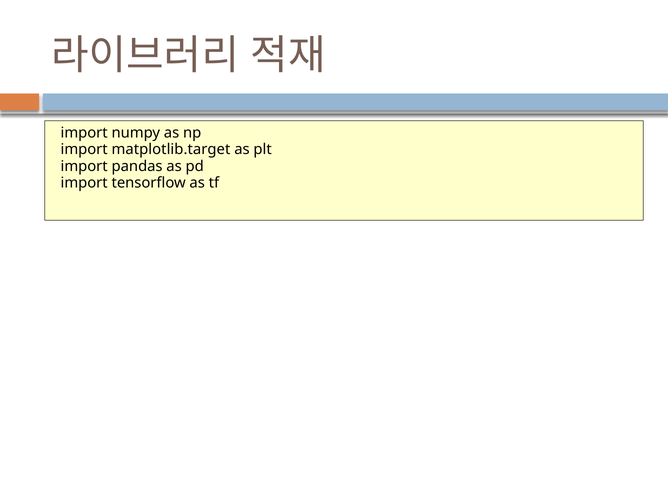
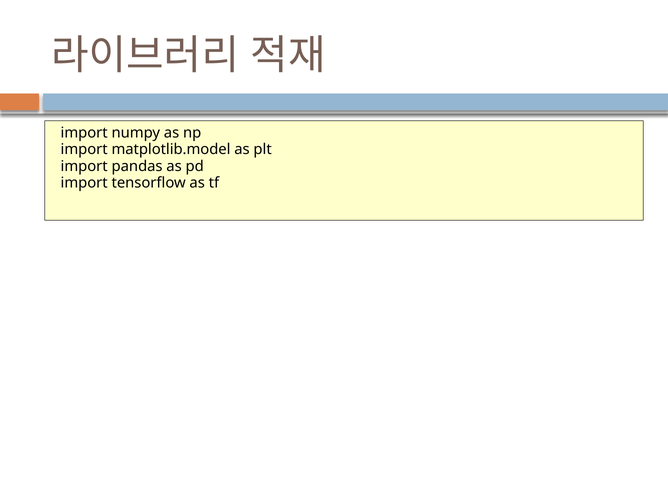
matplotlib.target: matplotlib.target -> matplotlib.model (171, 150)
